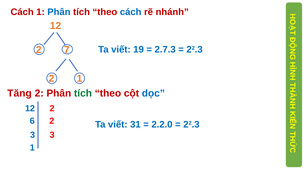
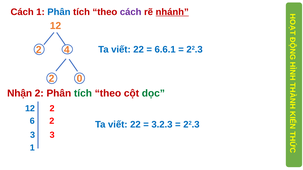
cách colour: blue -> purple (131, 12)
nhánh underline: none -> present (172, 12)
7: 7 -> 4 (67, 50)
19: 19 -> 22 (139, 50)
2.7.3: 2.7.3 -> 6.6.1 (165, 50)
2 1: 1 -> 0 (80, 79)
Tăng: Tăng -> Nhận (20, 93)
dọc colour: blue -> green (153, 93)
31: 31 -> 22 (135, 125)
2.2.0: 2.2.0 -> 3.2.3 (162, 125)
